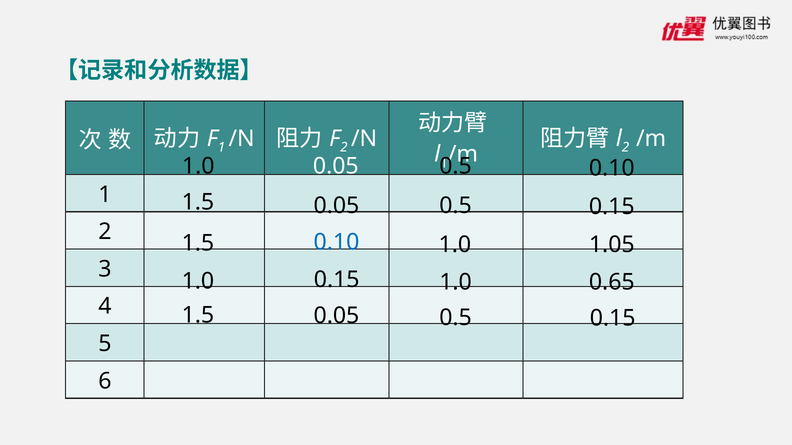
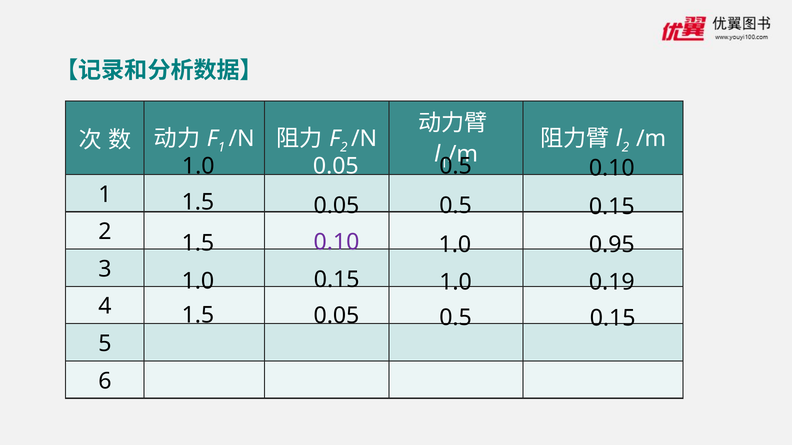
0.10 colour: blue -> purple (336, 243)
1.05: 1.05 -> 0.95 (612, 245)
0.65: 0.65 -> 0.19 (612, 283)
